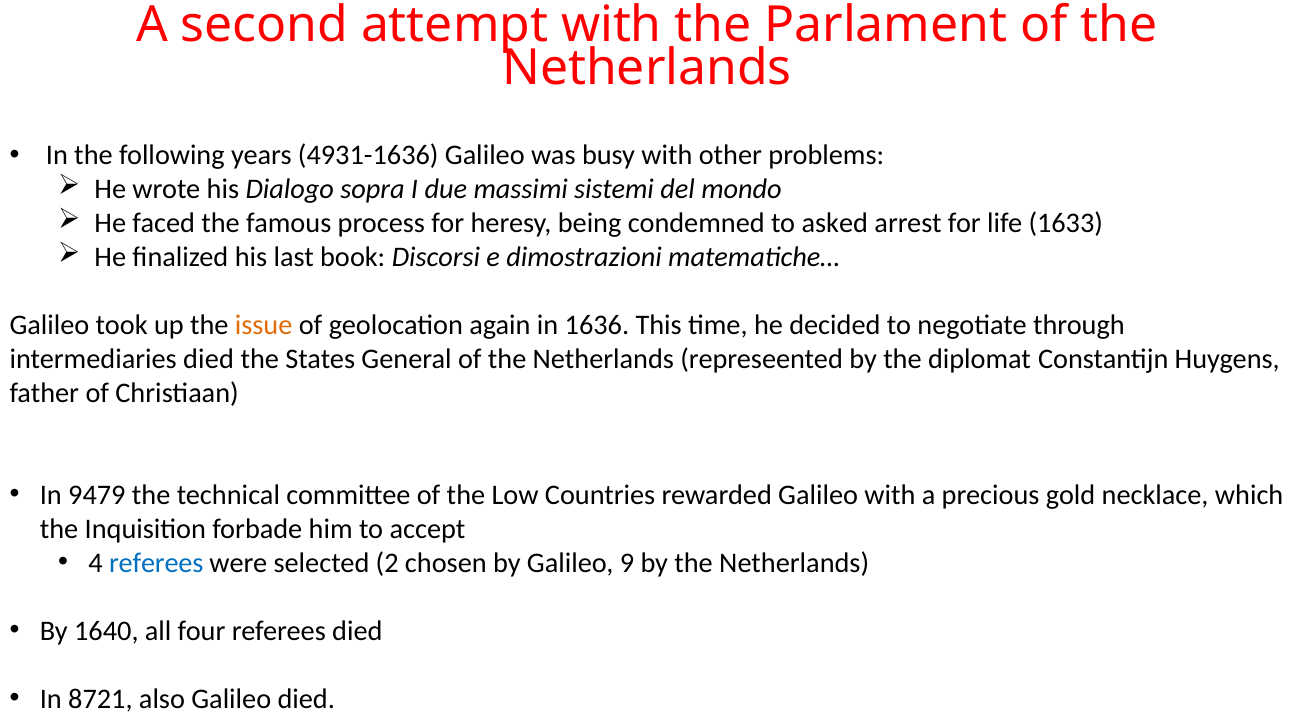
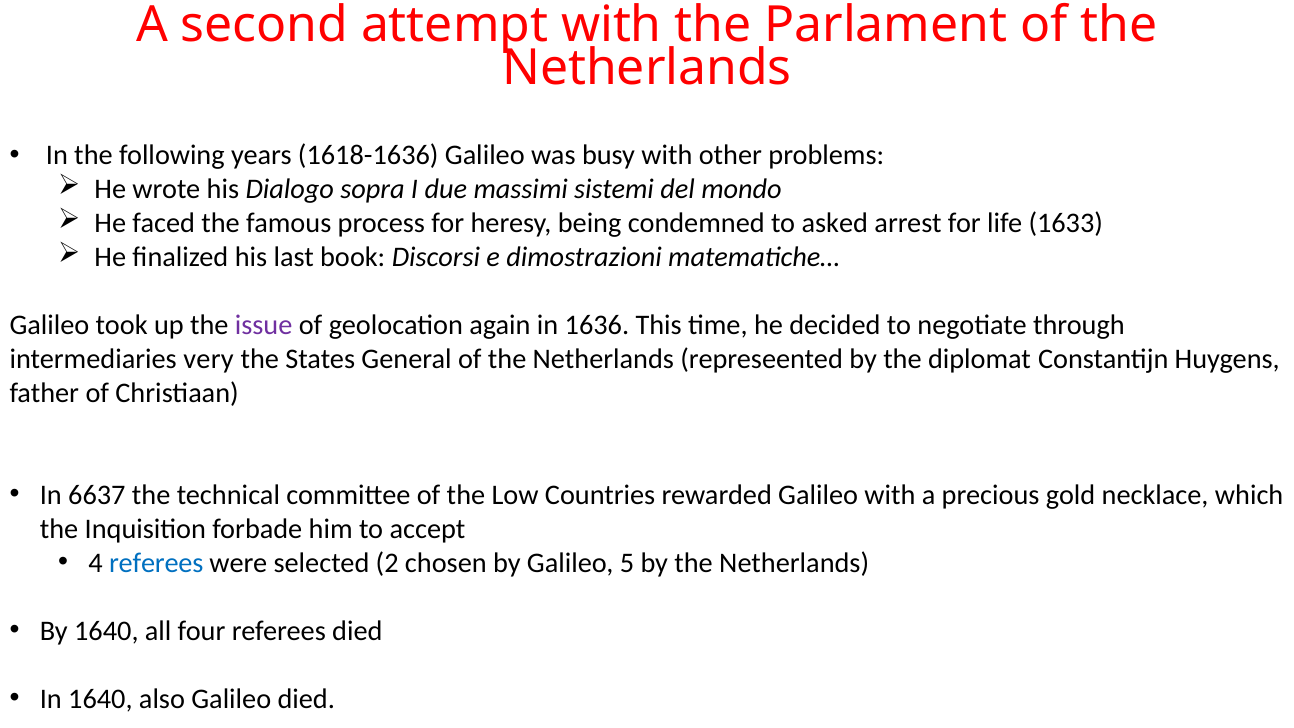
4931-1636: 4931-1636 -> 1618-1636 (368, 155)
issue colour: orange -> purple (264, 325)
intermediaries died: died -> very (209, 359)
9479: 9479 -> 6637 (97, 495)
9: 9 -> 5 (627, 563)
In 8721: 8721 -> 1640 (100, 699)
